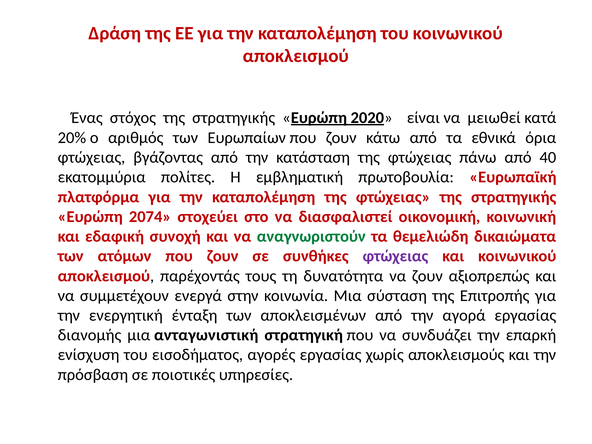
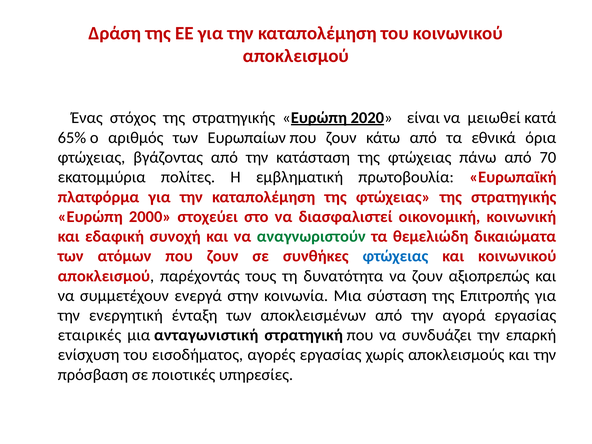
20%: 20% -> 65% (72, 138)
40: 40 -> 70 (548, 157)
2074: 2074 -> 2000 (150, 217)
φτώχειας colour: purple -> blue (395, 256)
διανομής: διανομής -> εταιρικές (89, 335)
